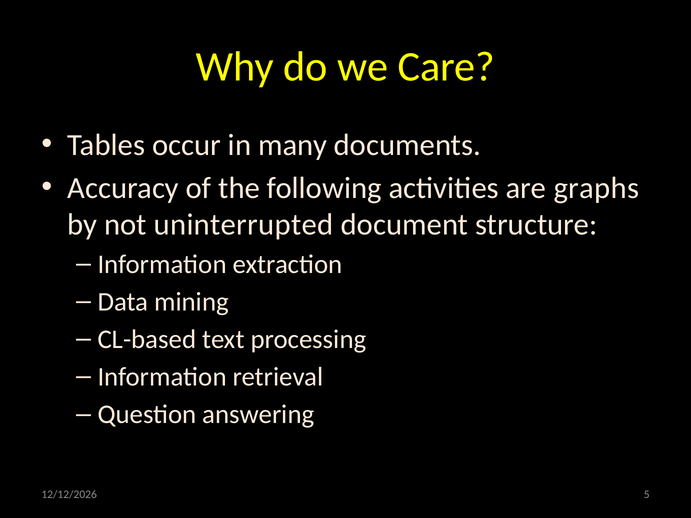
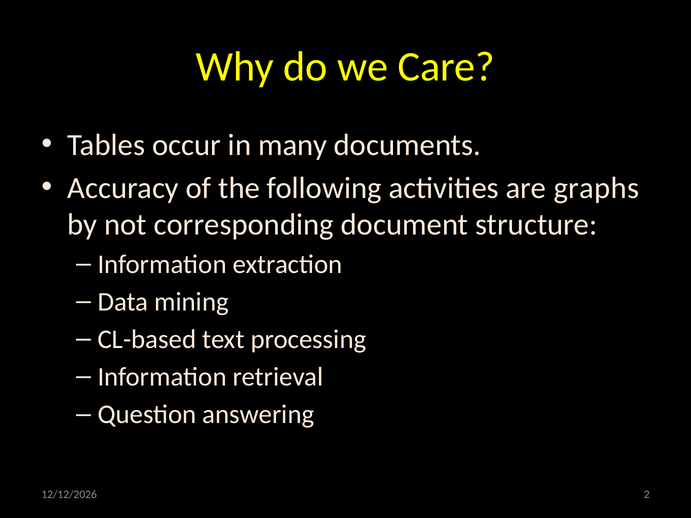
uninterrupted: uninterrupted -> corresponding (244, 225)
5: 5 -> 2 (647, 495)
